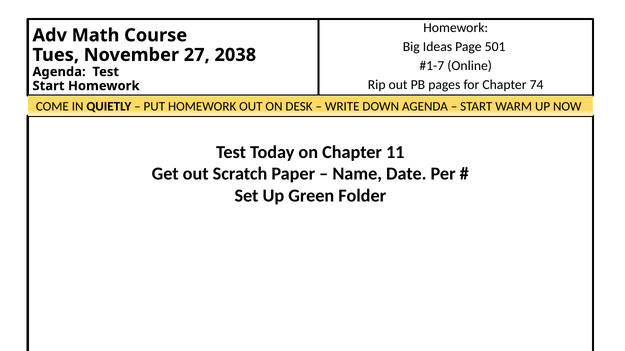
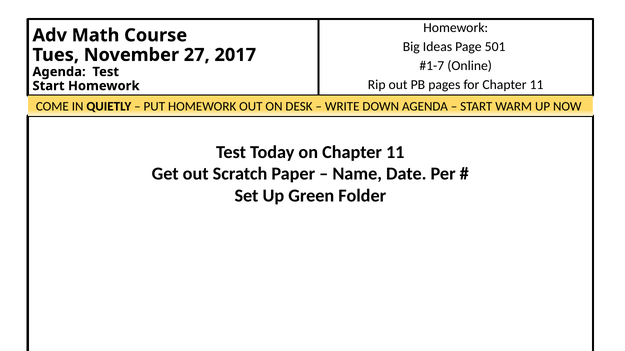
2038: 2038 -> 2017 (235, 55)
for Chapter 74: 74 -> 11 (537, 85)
